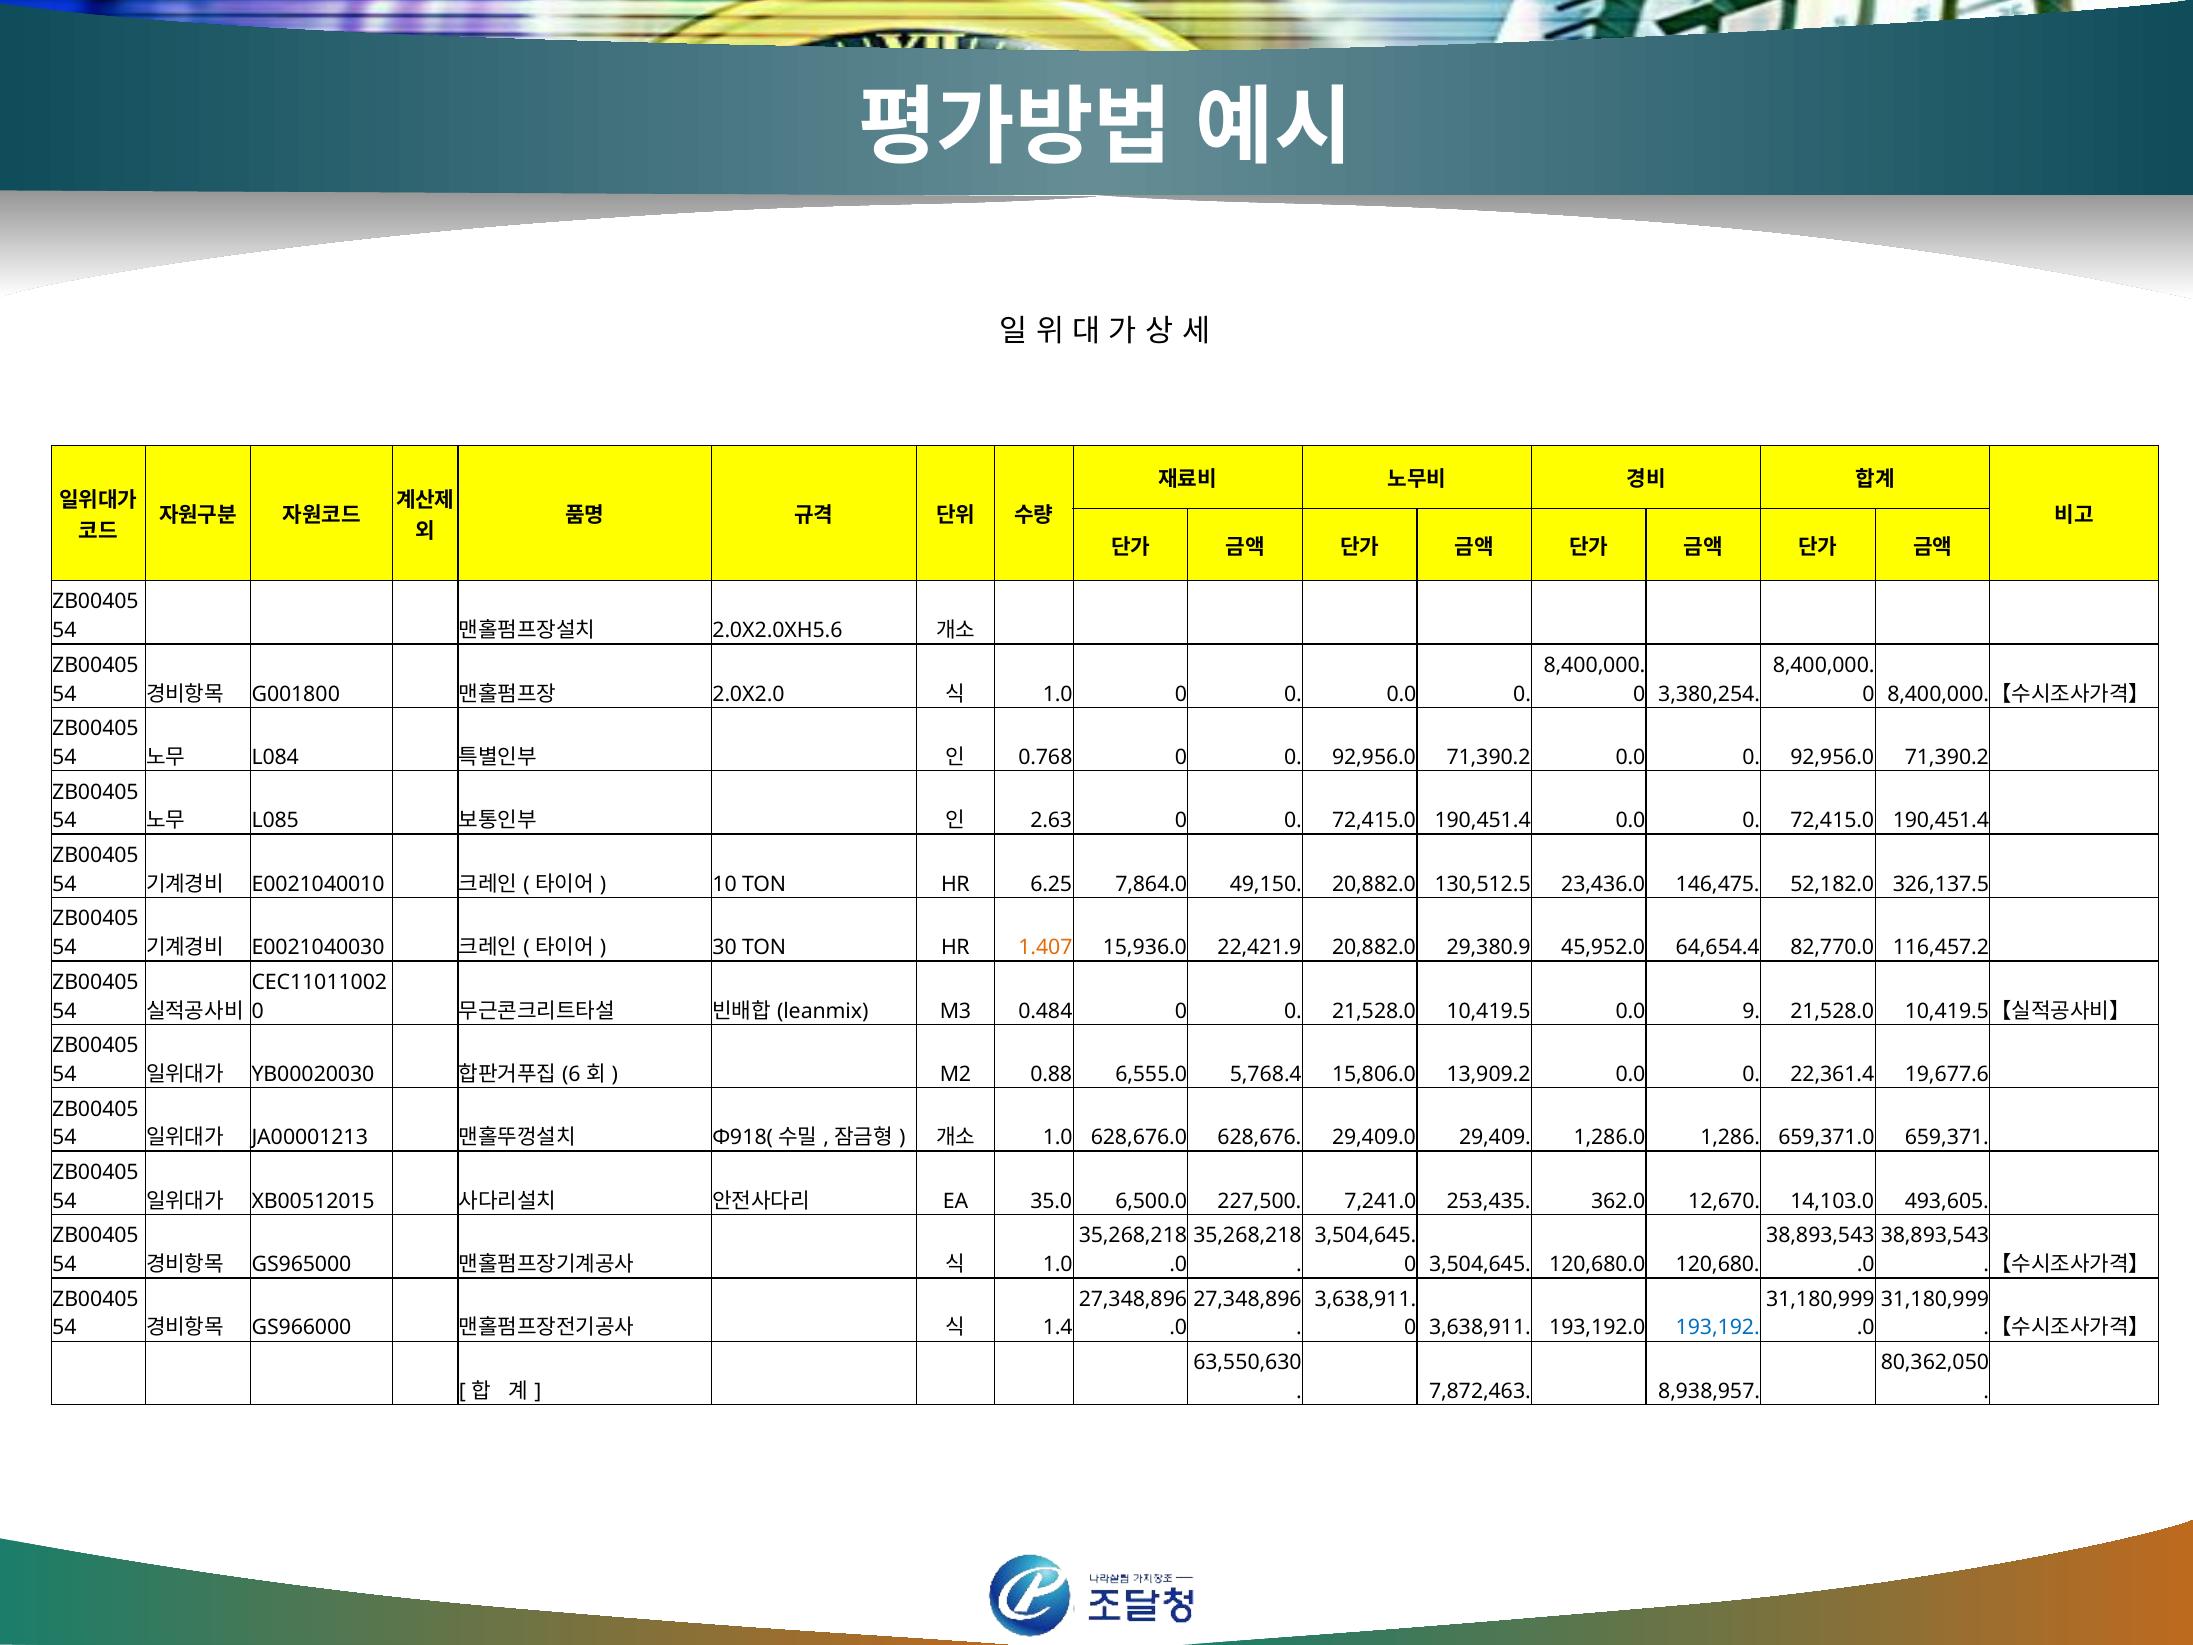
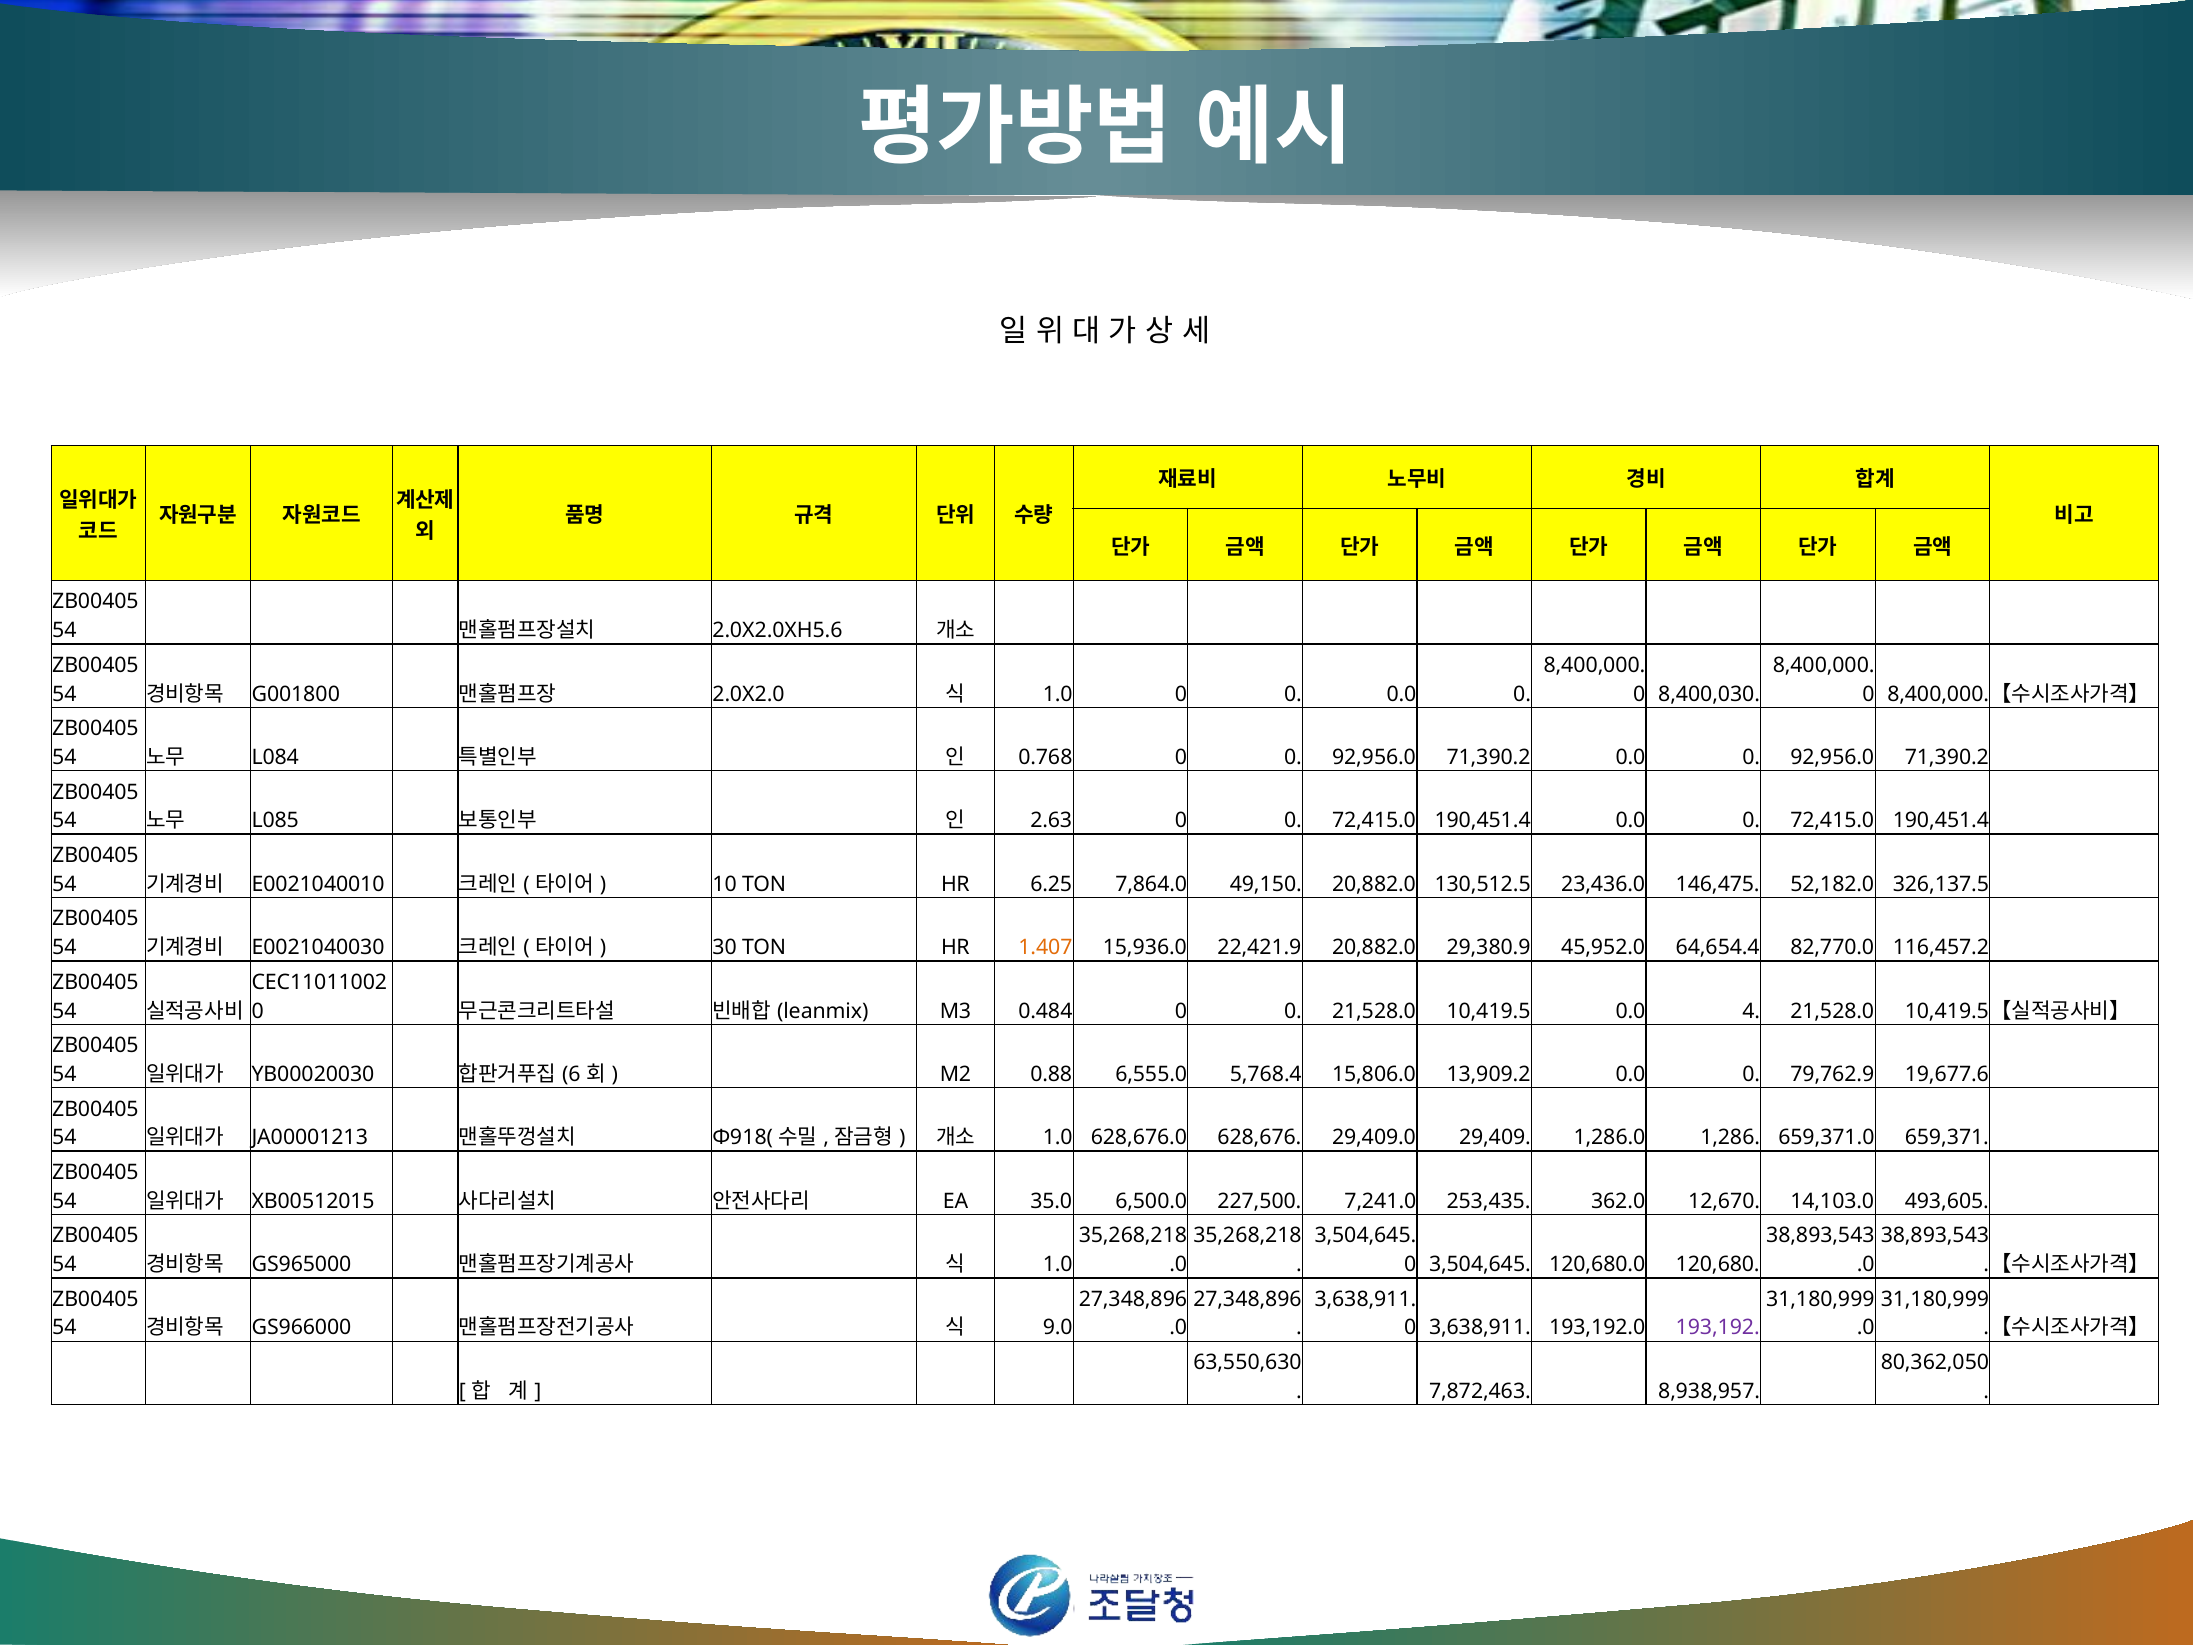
3,380,254: 3,380,254 -> 8,400,030 (1709, 694)
9: 9 -> 4 (1751, 1011)
22,361.4: 22,361.4 -> 79,762.9 (1832, 1074)
1.4: 1.4 -> 9.0 (1058, 1328)
193,192 colour: blue -> purple (1718, 1328)
